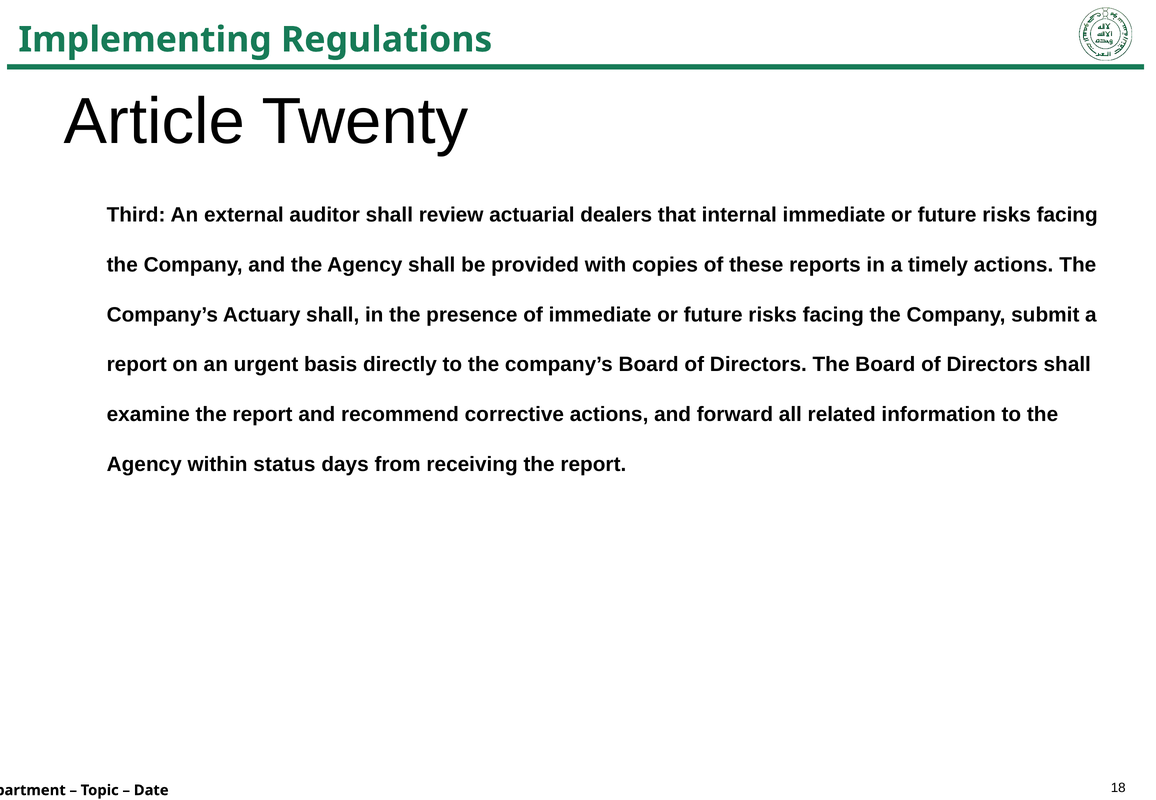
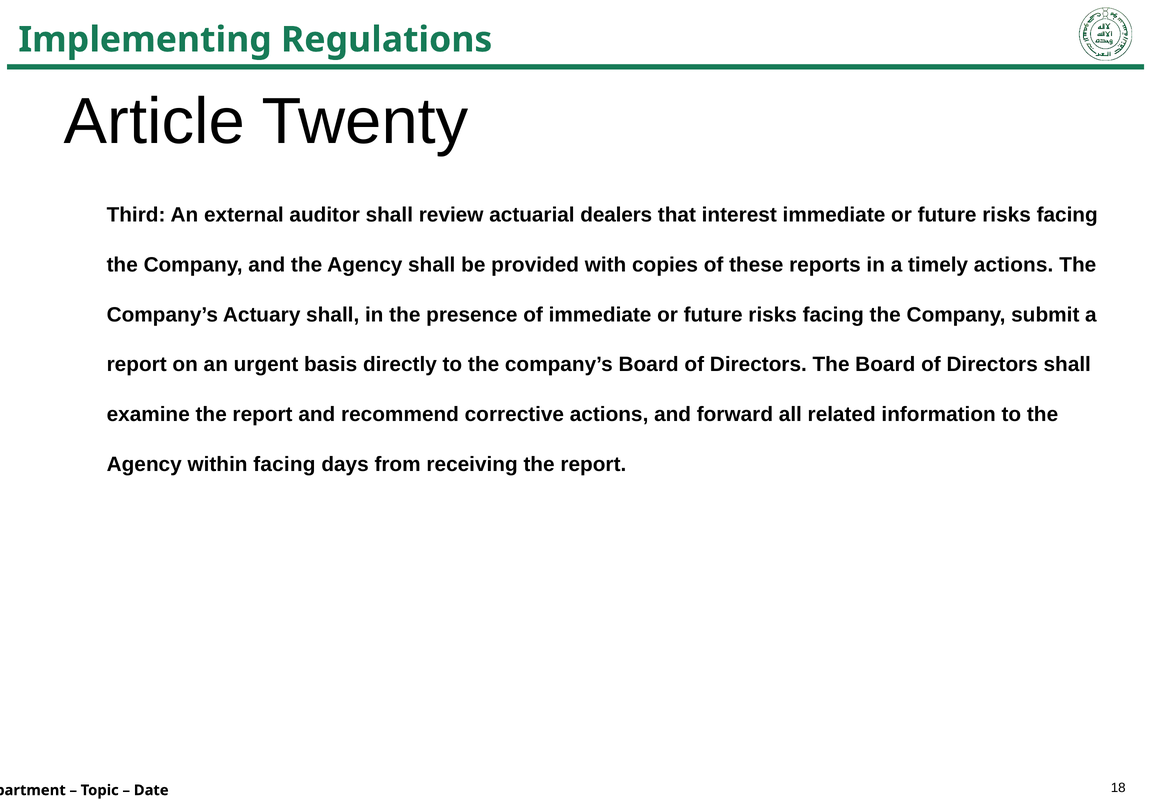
internal: internal -> interest (739, 215)
within status: status -> facing (284, 465)
